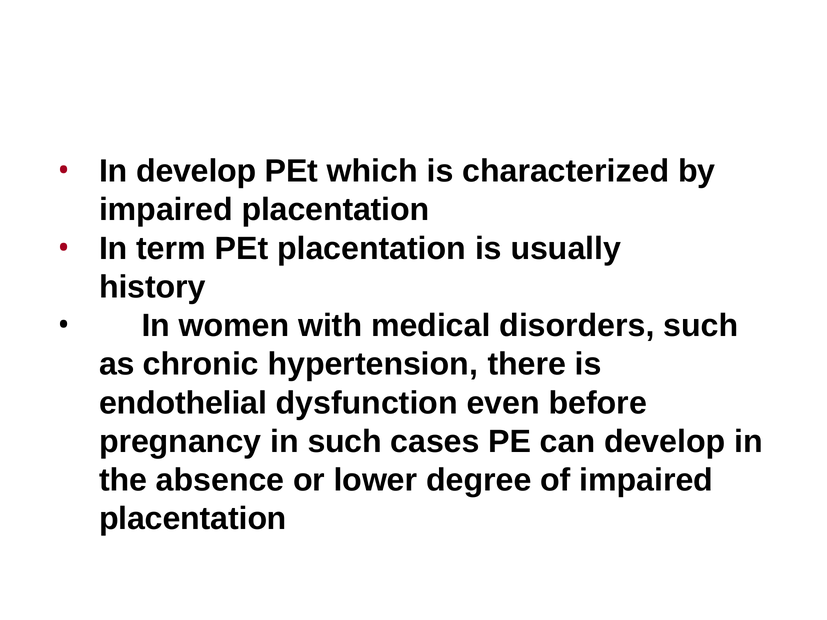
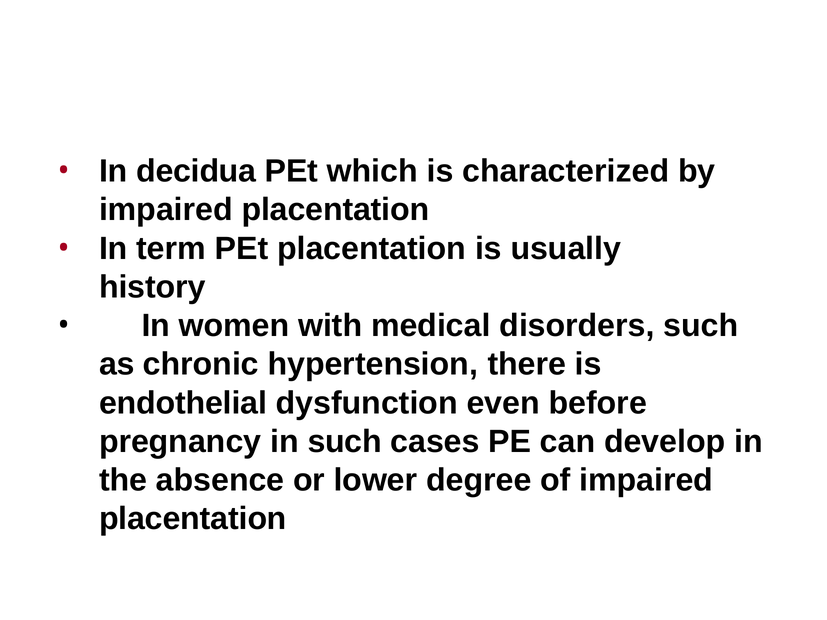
In develop: develop -> decidua (196, 171)
